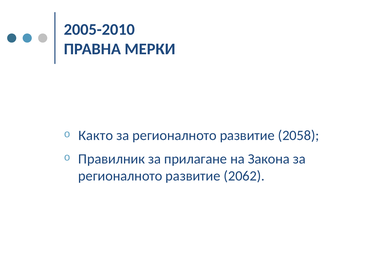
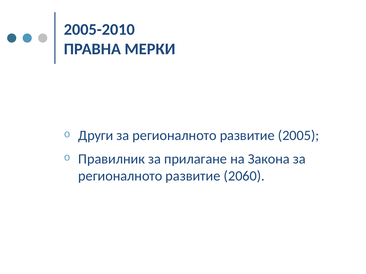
Както: Както -> Други (96, 136)
2058: 2058 -> 2005 (299, 136)
2062: 2062 -> 2060 (244, 176)
